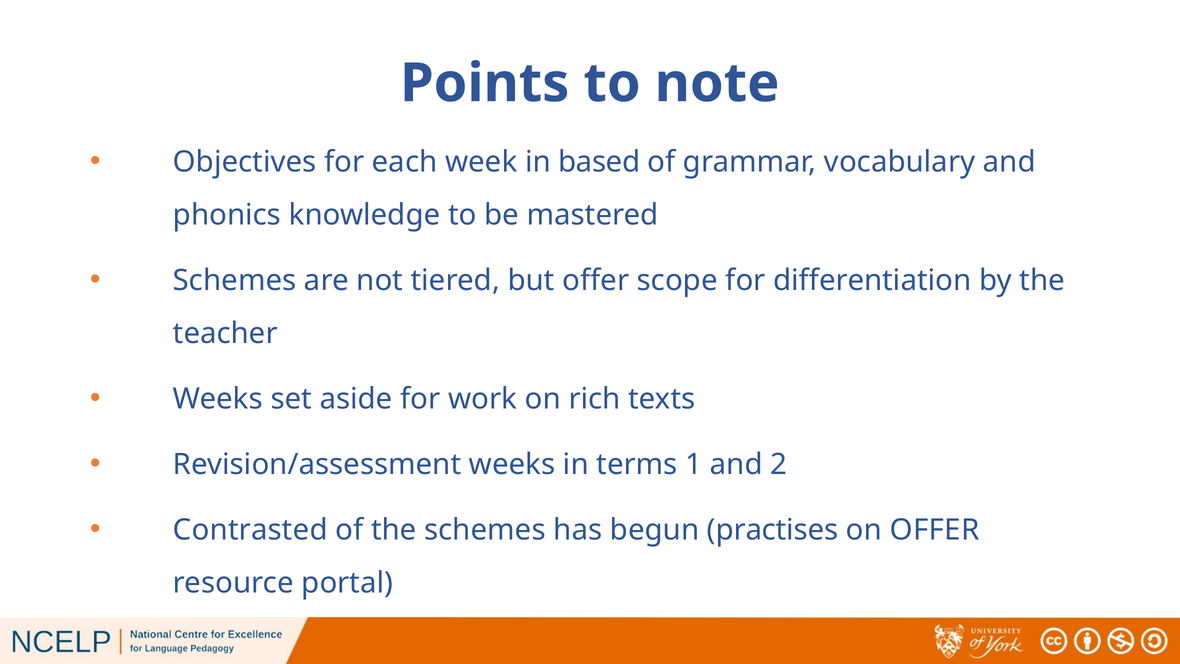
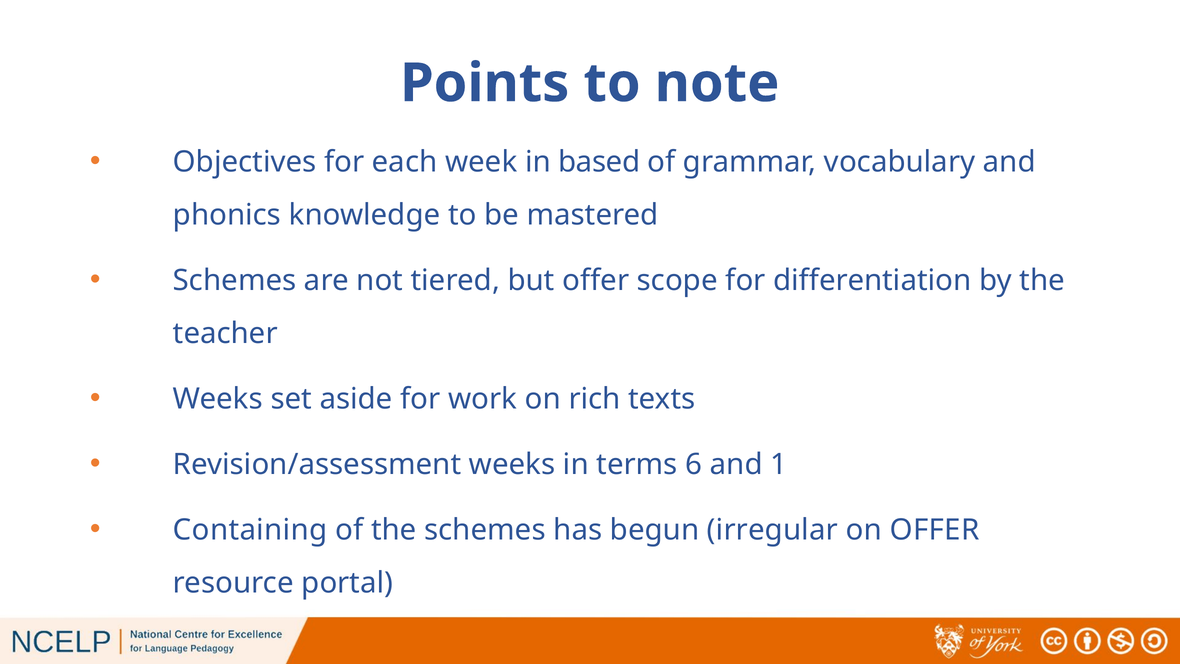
1: 1 -> 6 (694, 464)
2: 2 -> 1 (779, 464)
Contrasted: Contrasted -> Containing (250, 530)
practises: practises -> irregular (772, 530)
